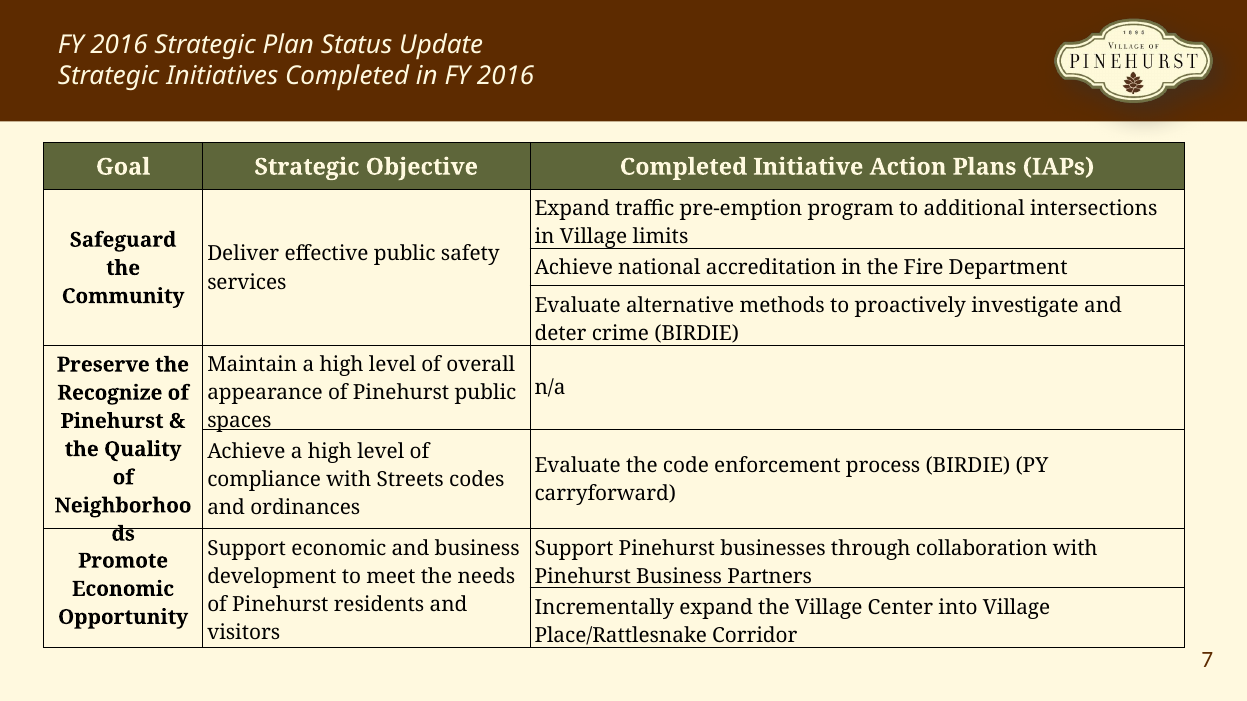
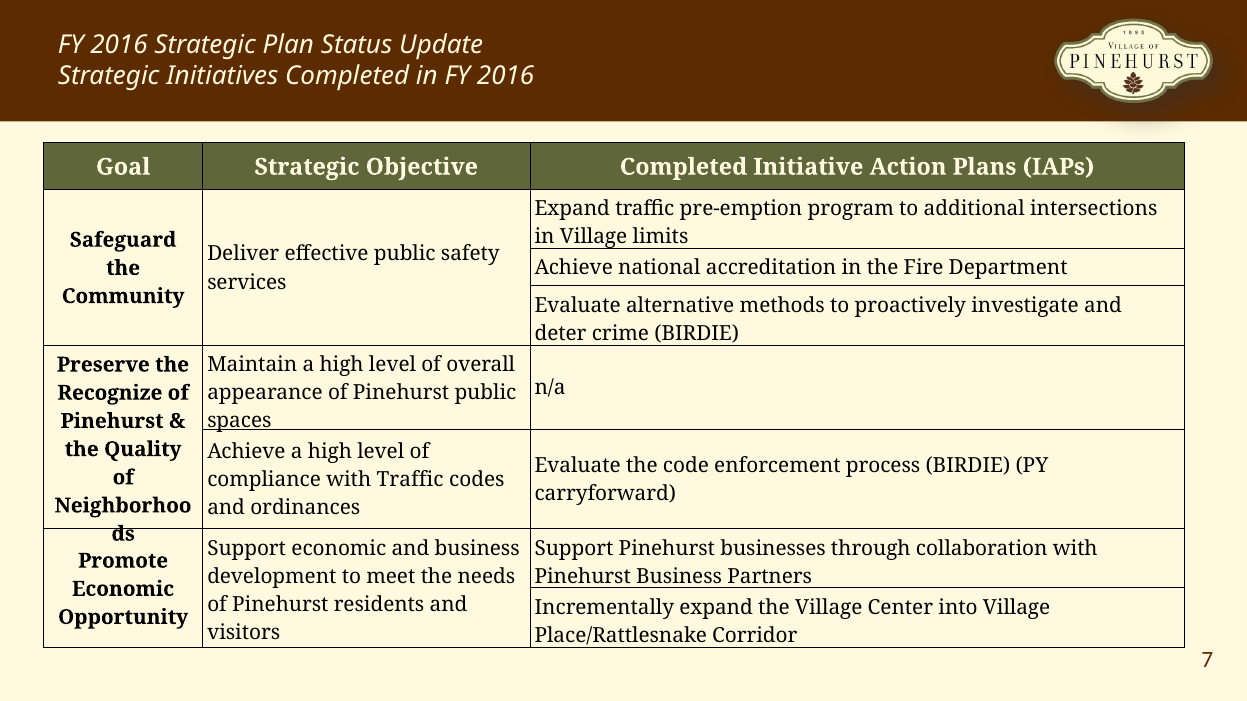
with Streets: Streets -> Traffic (410, 480)
